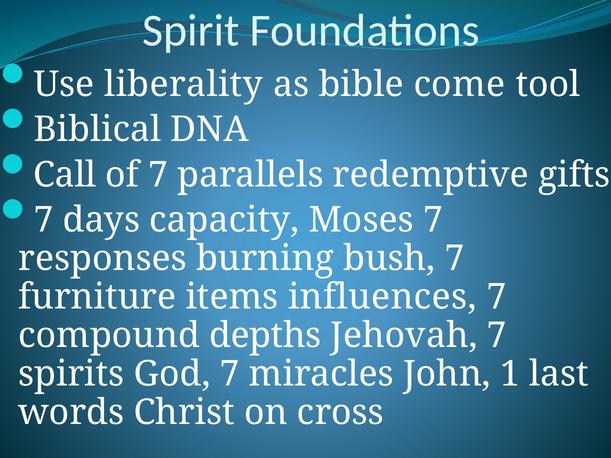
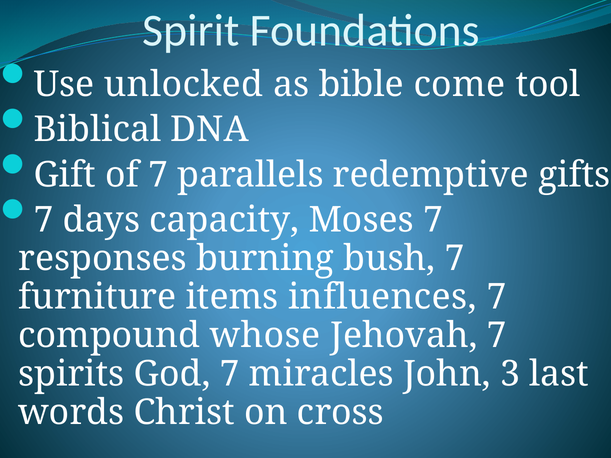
liberality: liberality -> unlocked (184, 85)
Call: Call -> Gift (65, 175)
depths: depths -> whose (265, 336)
1: 1 -> 3 (510, 374)
